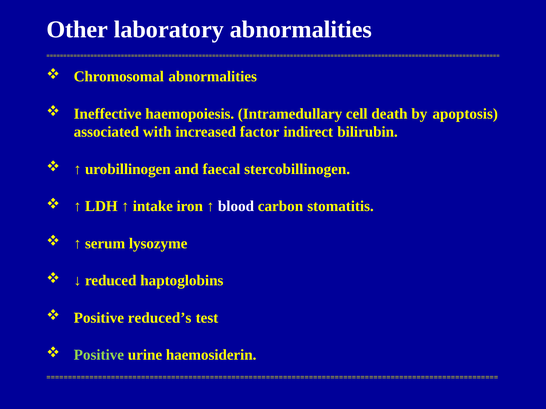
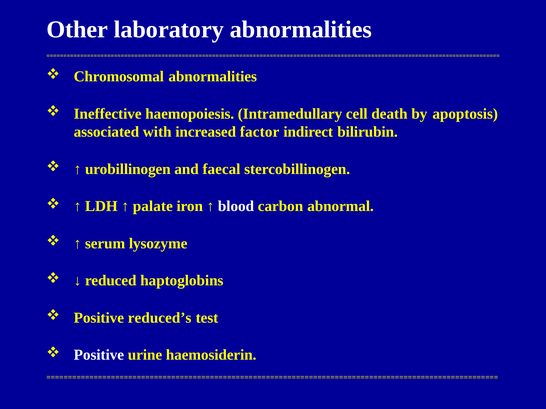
intake: intake -> palate (153, 206)
stomatitis: stomatitis -> abnormal (341, 206)
Positive colour: light green -> white (99, 355)
